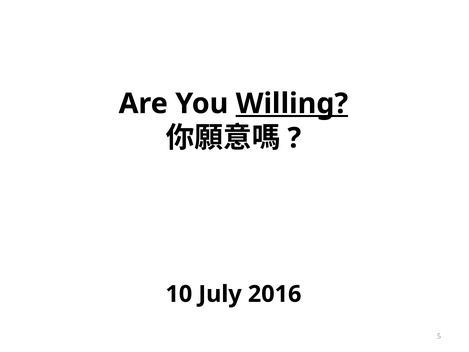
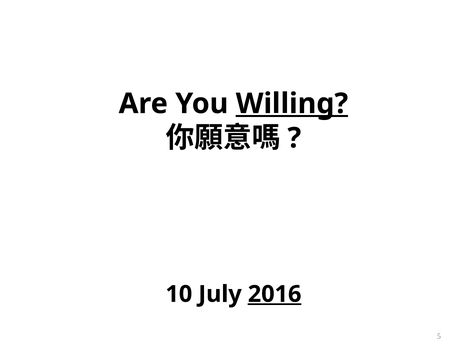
2016 underline: none -> present (275, 294)
